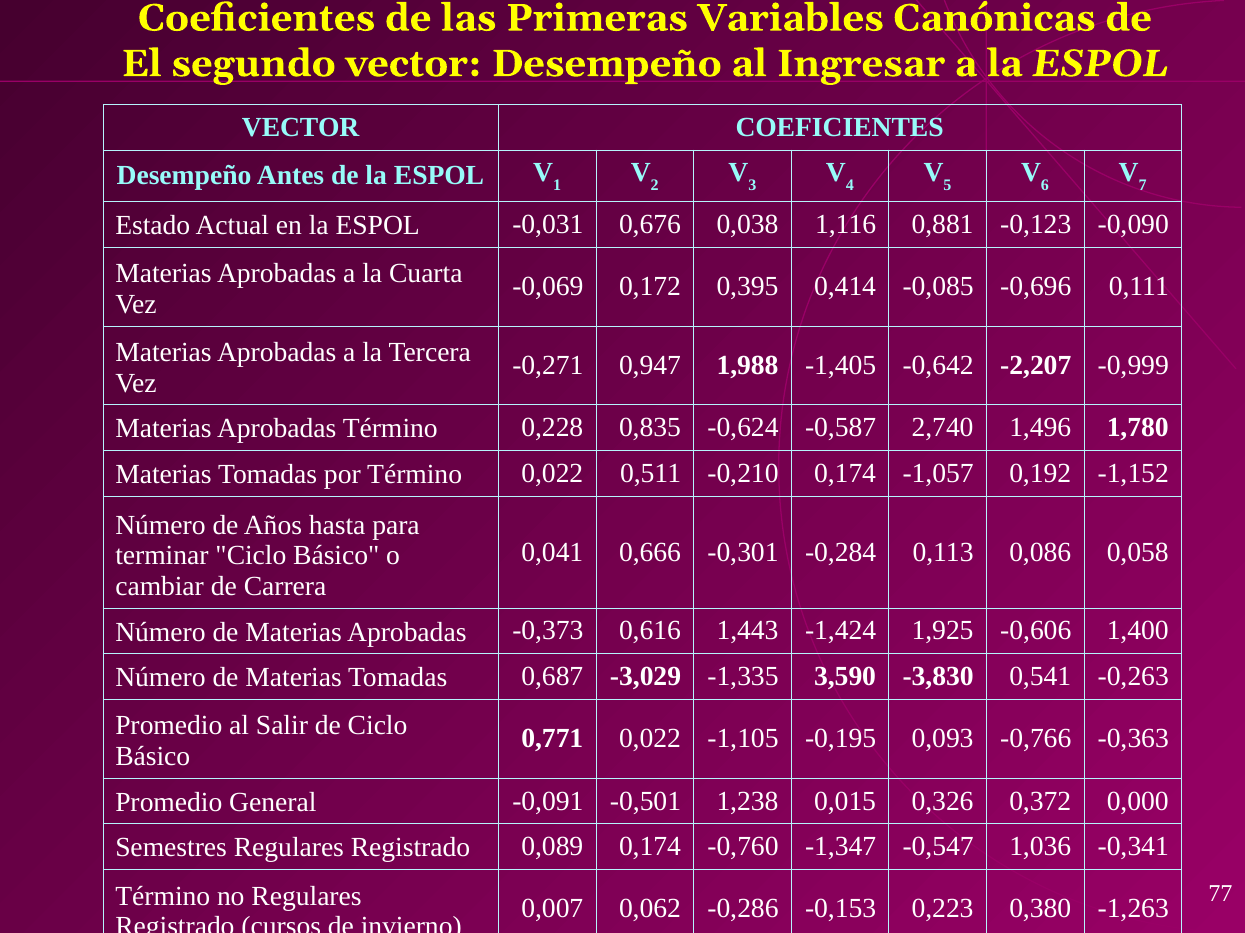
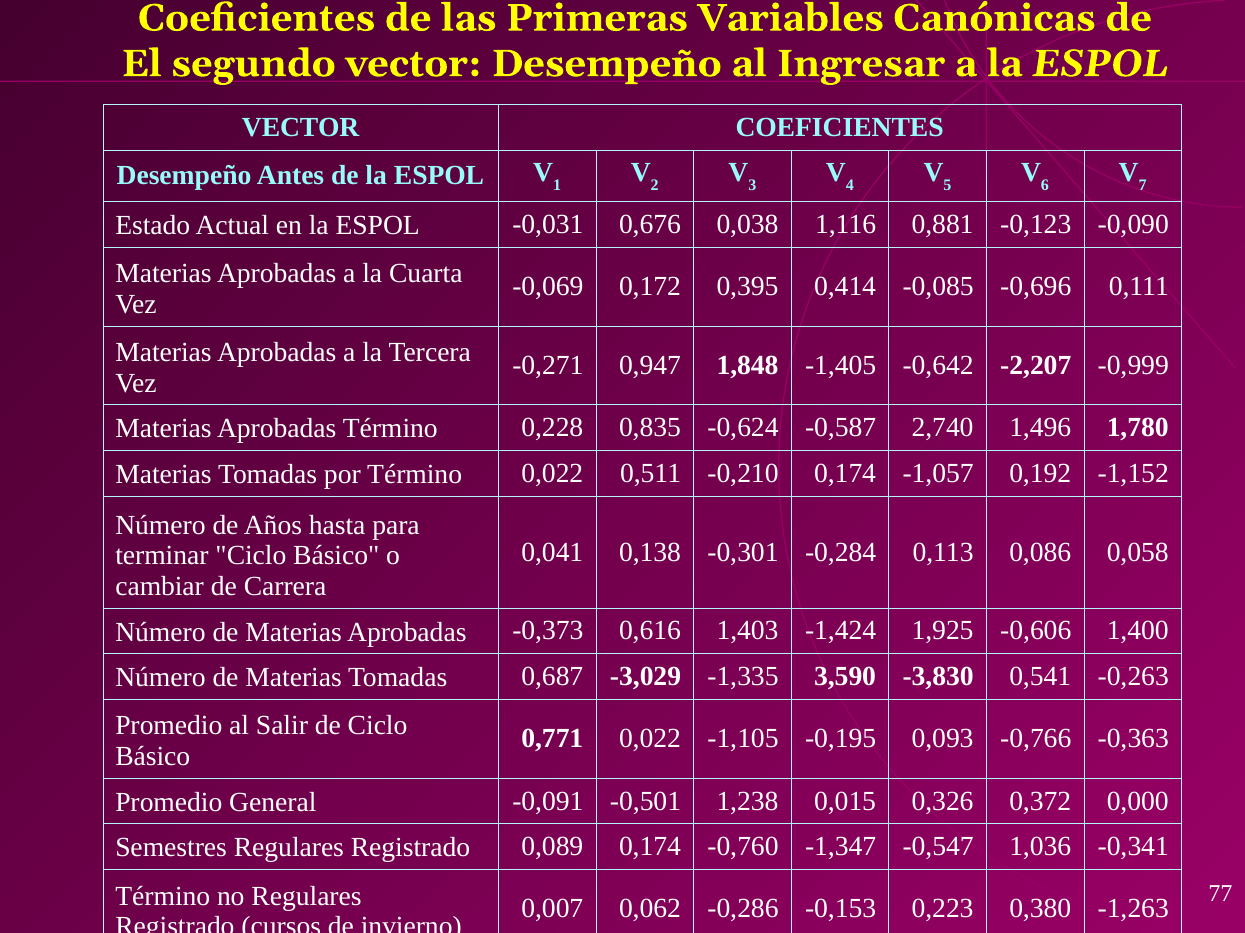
1,988: 1,988 -> 1,848 (747, 366)
0,666: 0,666 -> 0,138 (650, 552)
1,443: 1,443 -> 1,403 (747, 631)
